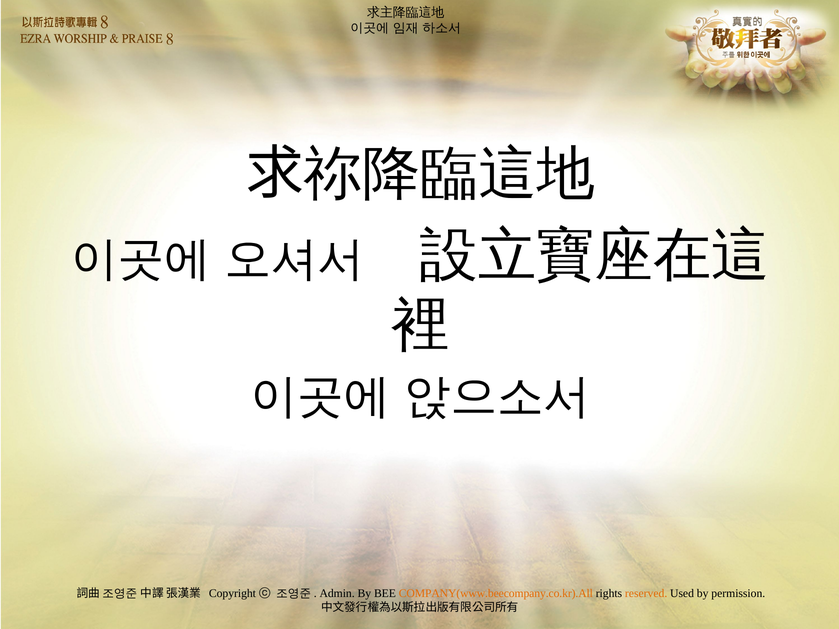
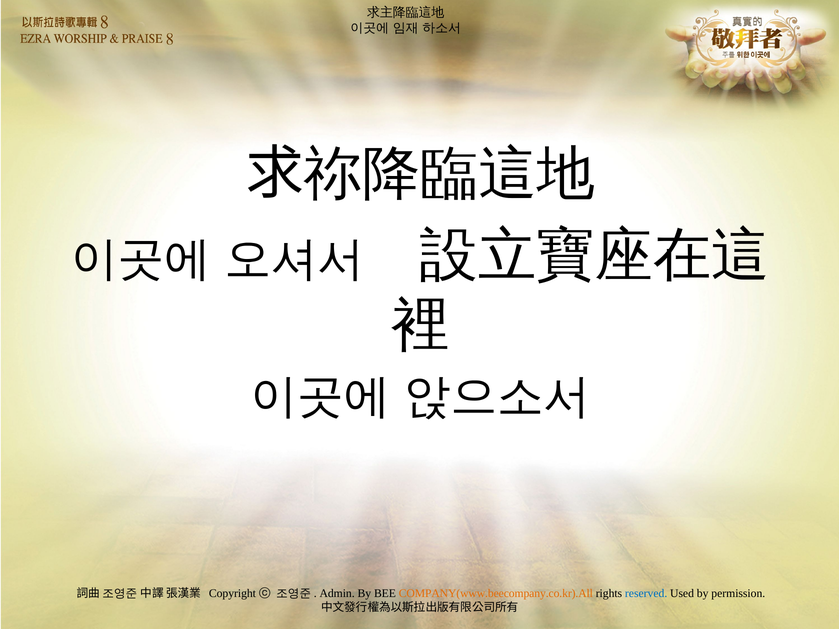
reserved colour: orange -> blue (646, 594)
